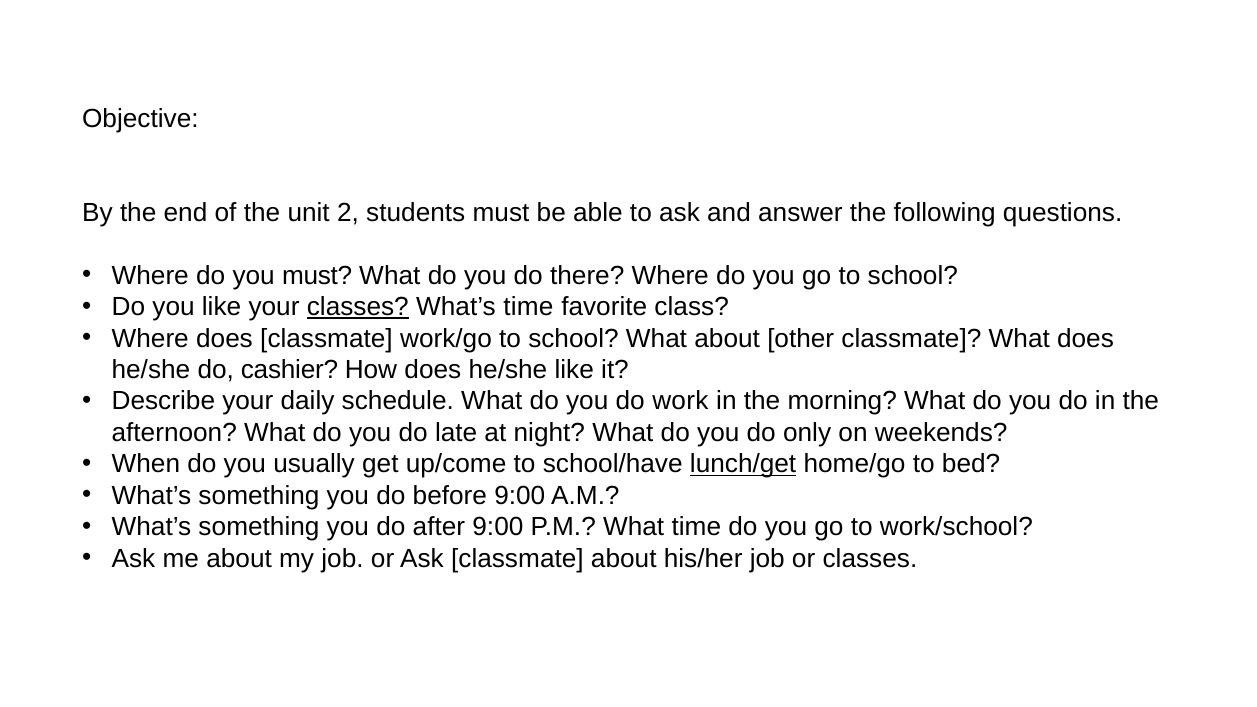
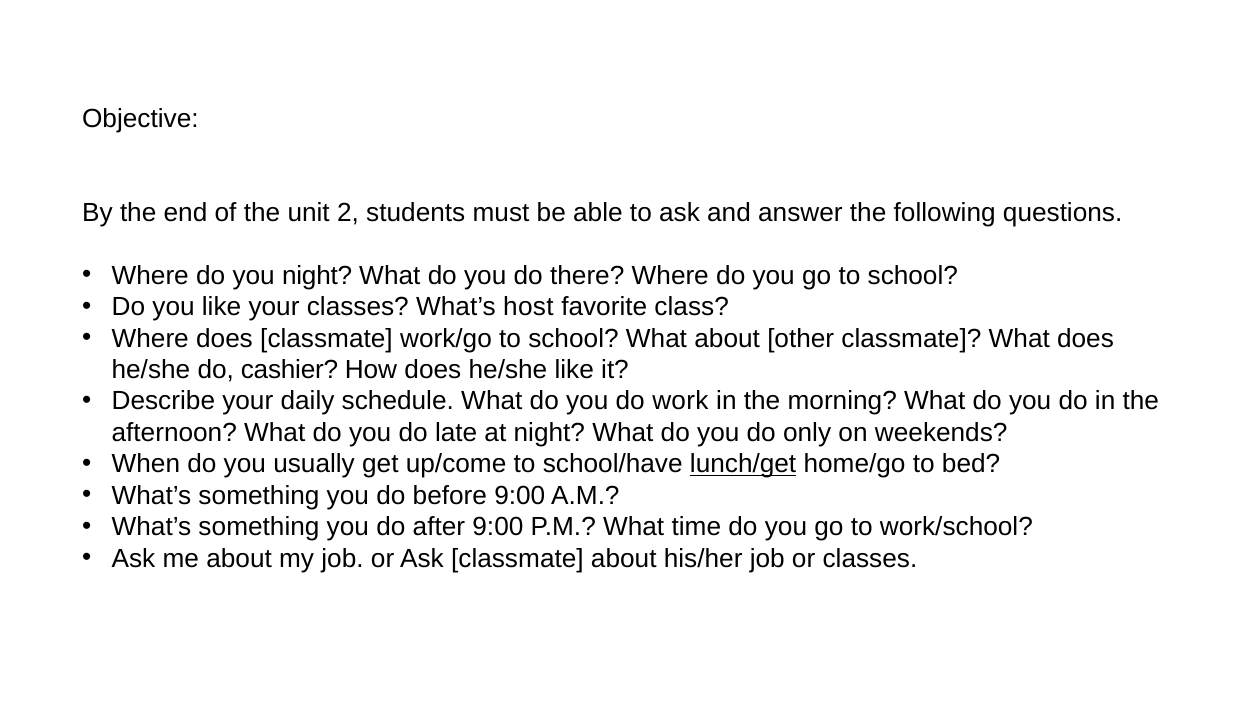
you must: must -> night (317, 276)
classes underline: present -> none (358, 307)
What’s time: time -> host (528, 307)
